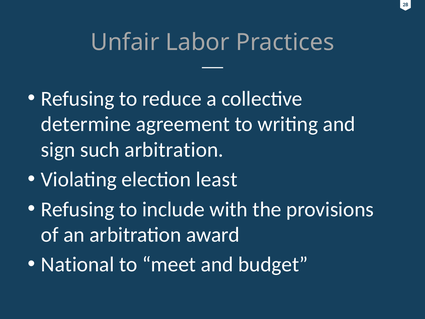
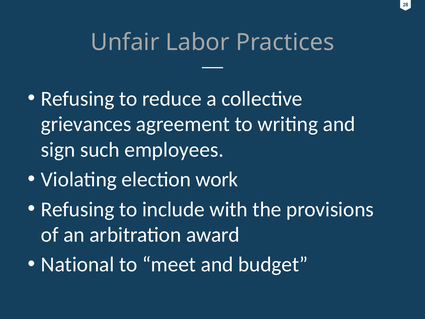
determine: determine -> grievances (86, 124)
such arbitration: arbitration -> employees (174, 150)
least: least -> work (217, 179)
